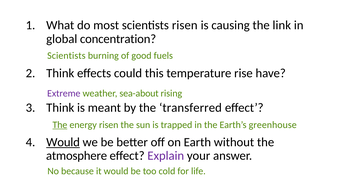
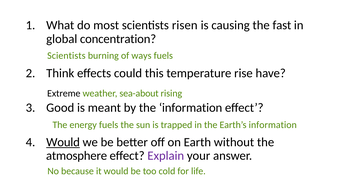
link: link -> fast (282, 25)
good: good -> ways (141, 55)
Extreme colour: purple -> black (64, 93)
Think: Think -> Good (60, 107)
the transferred: transferred -> information (191, 107)
The underline: present -> none (60, 125)
energy risen: risen -> fuels (109, 125)
Earth’s greenhouse: greenhouse -> information (273, 125)
